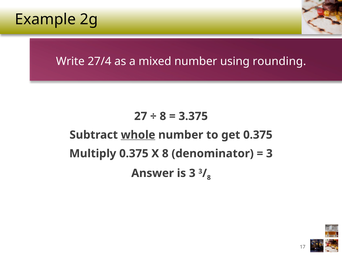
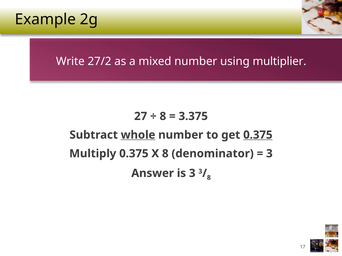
27/4: 27/4 -> 27/2 (99, 62)
rounding: rounding -> multiplier (279, 62)
0.375 underline: none -> present (258, 135)
